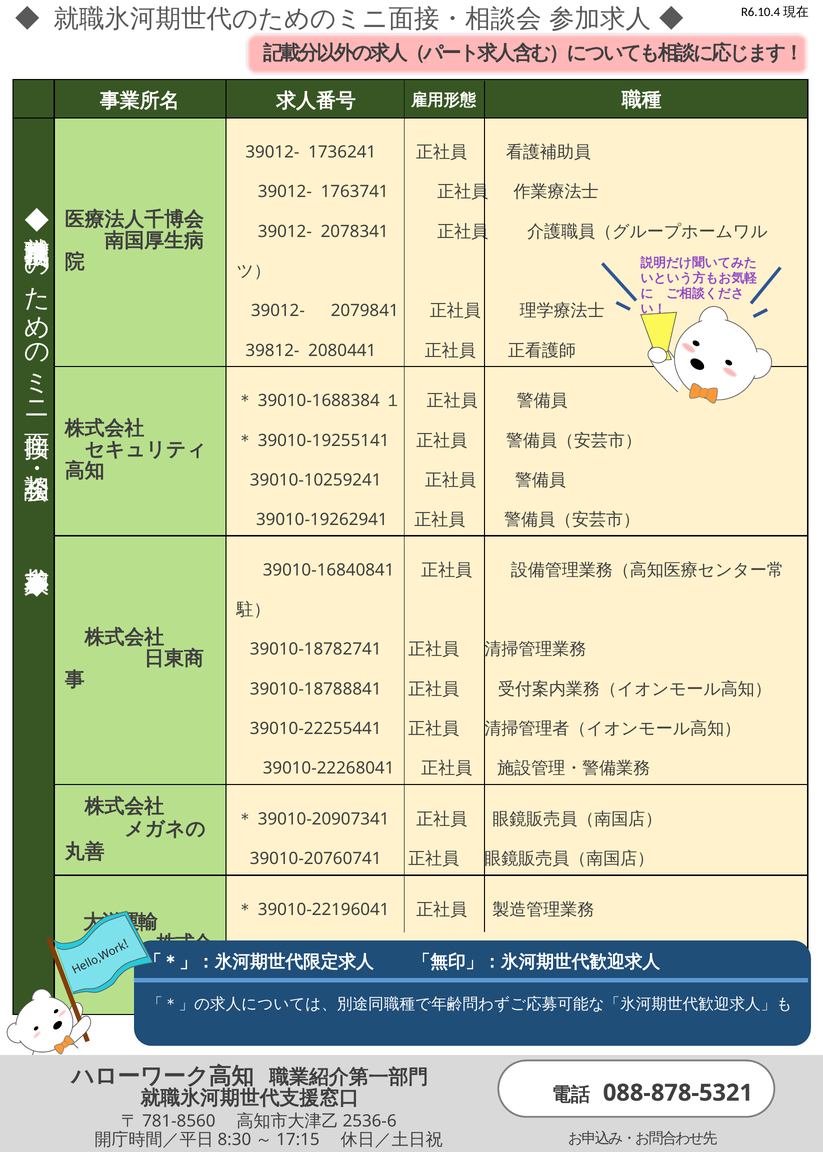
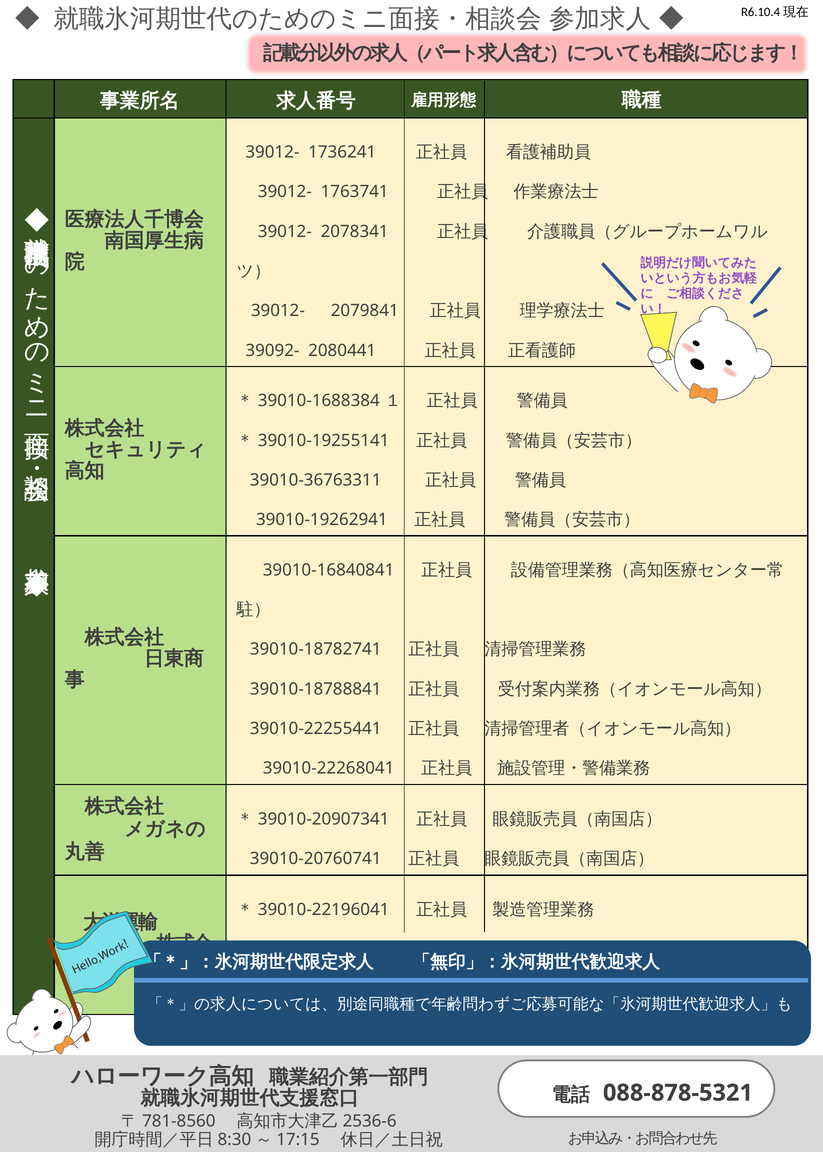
39812-: 39812- -> 39092- (272, 350)
39010-10259241: 39010-10259241 -> 39010-36763311 (316, 480)
